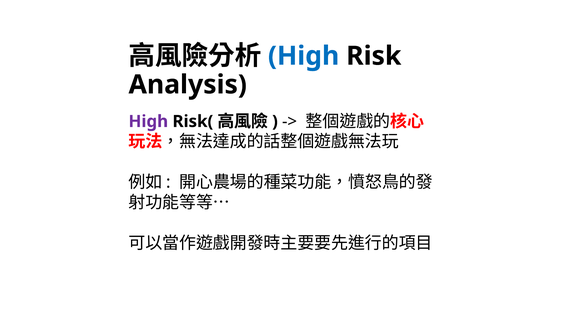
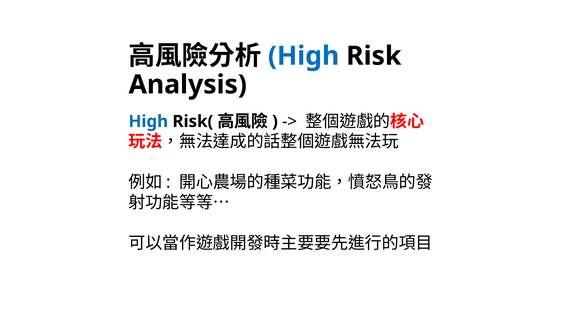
High colour: purple -> blue (148, 122)
